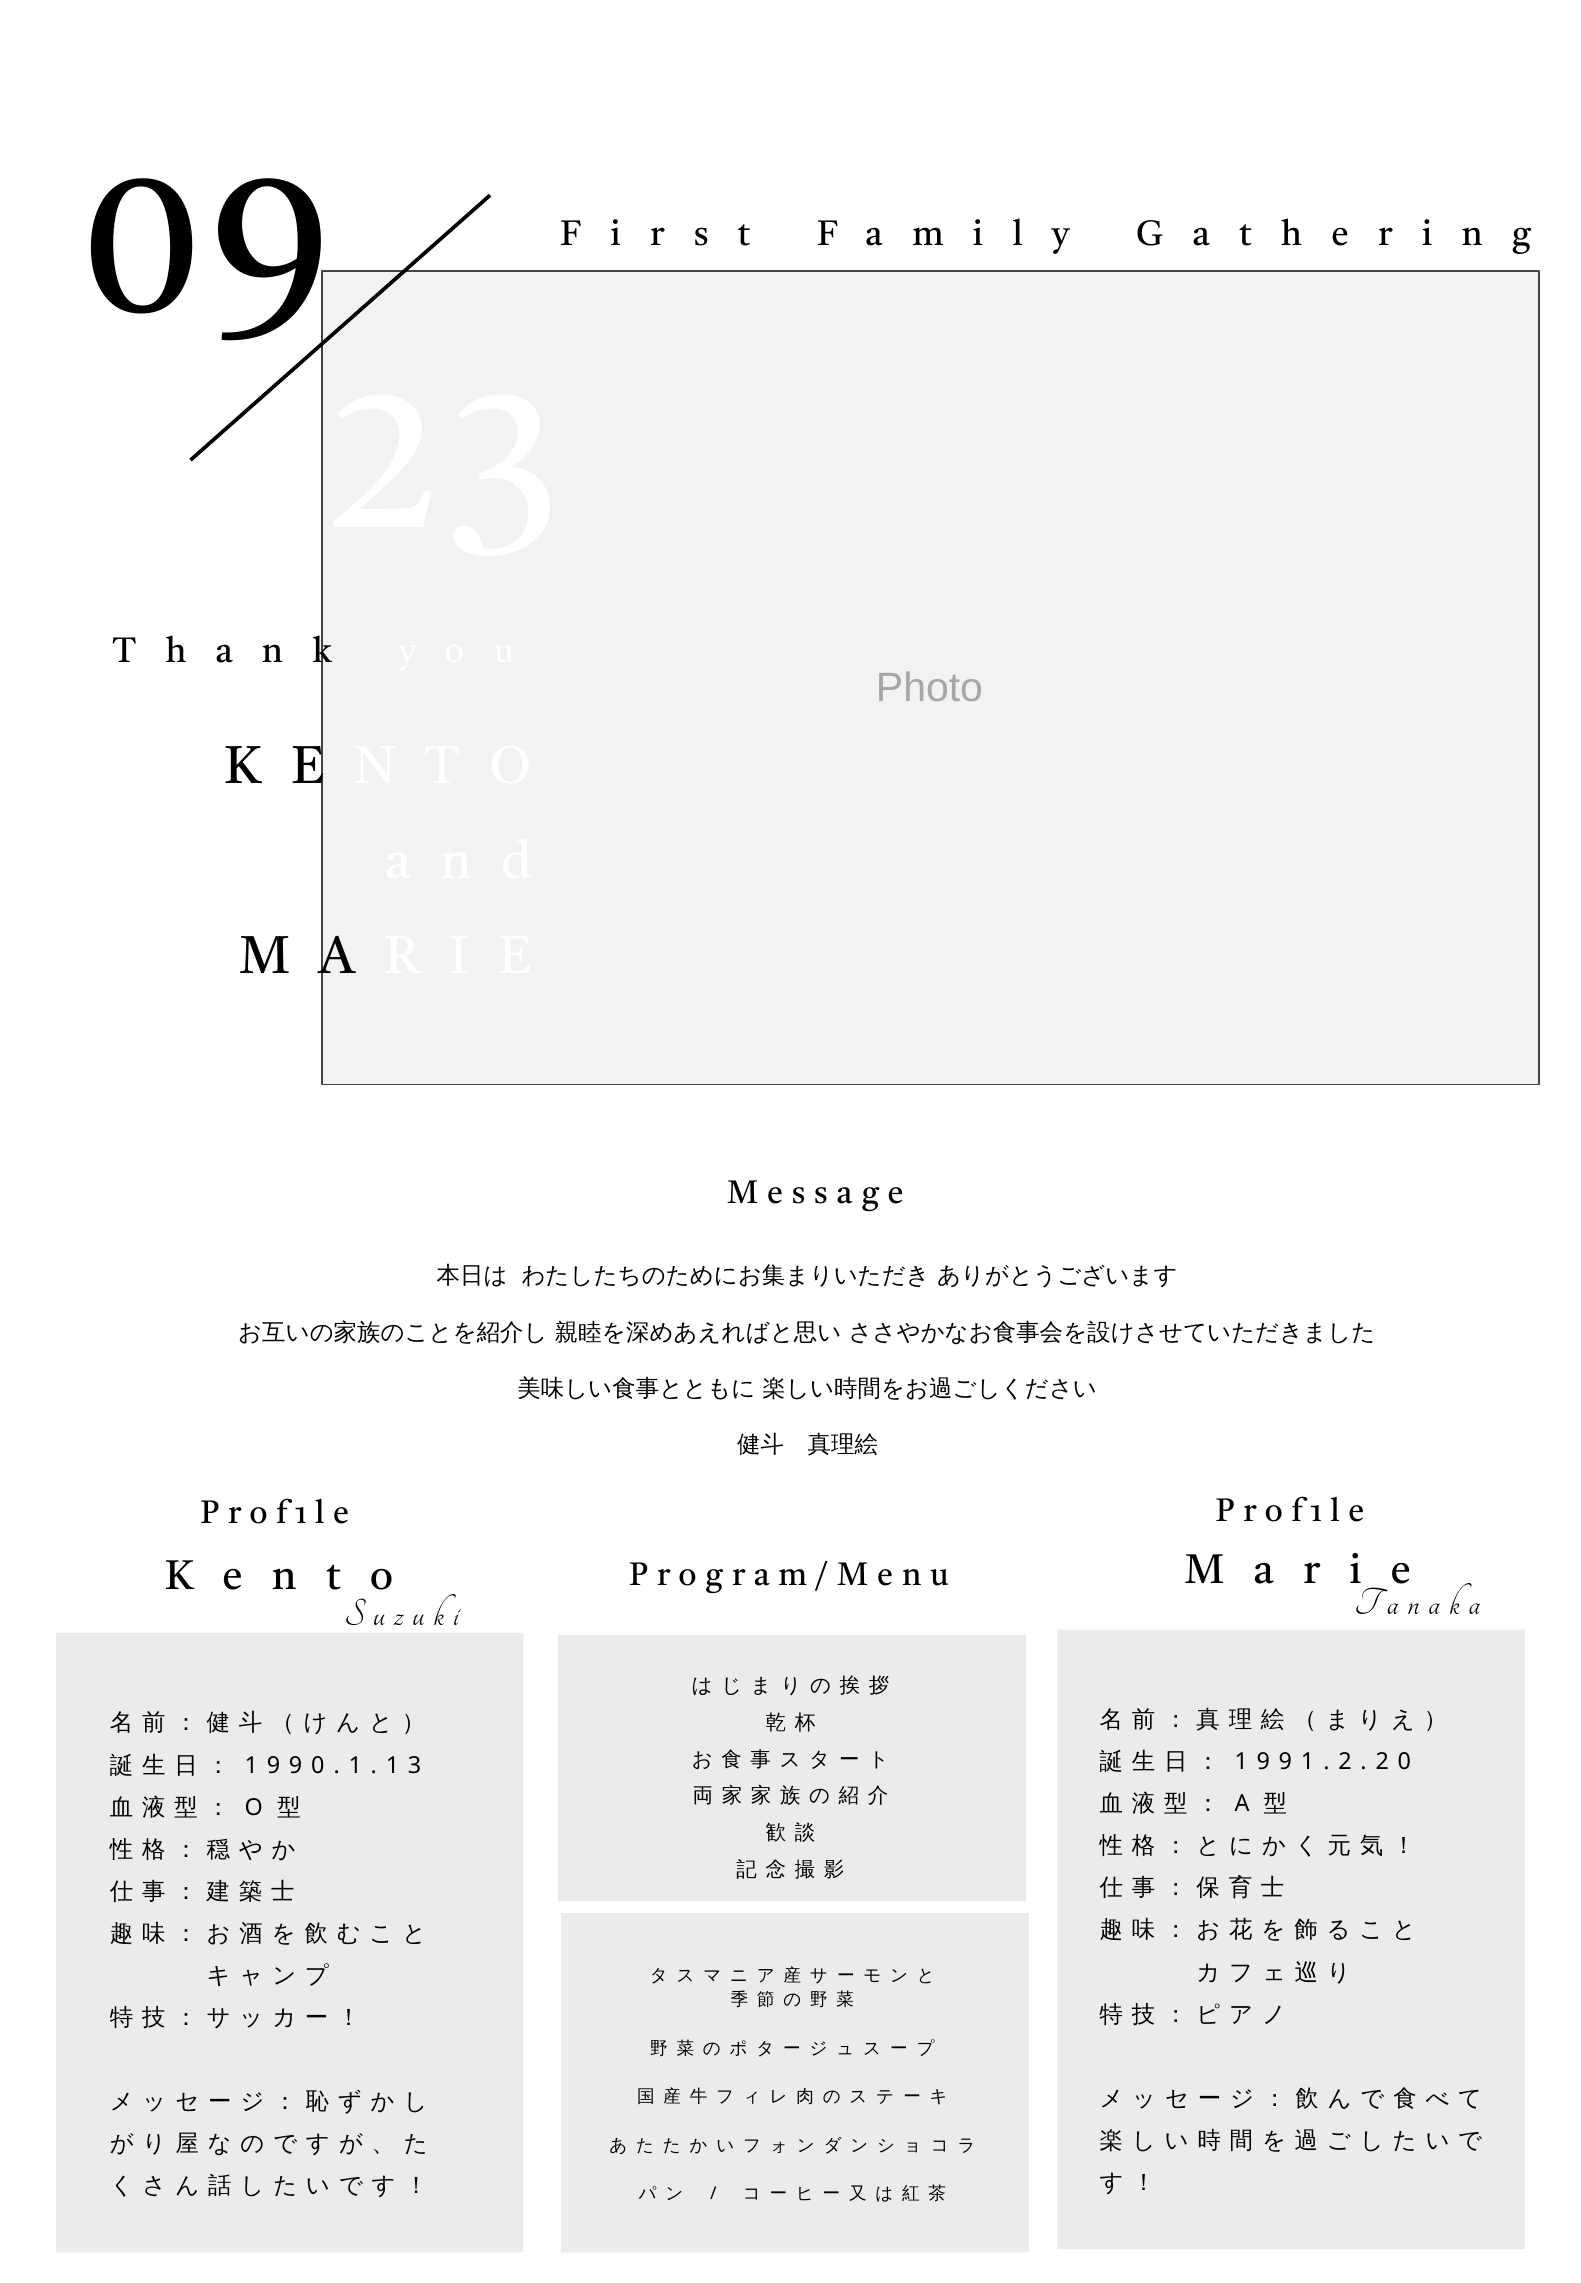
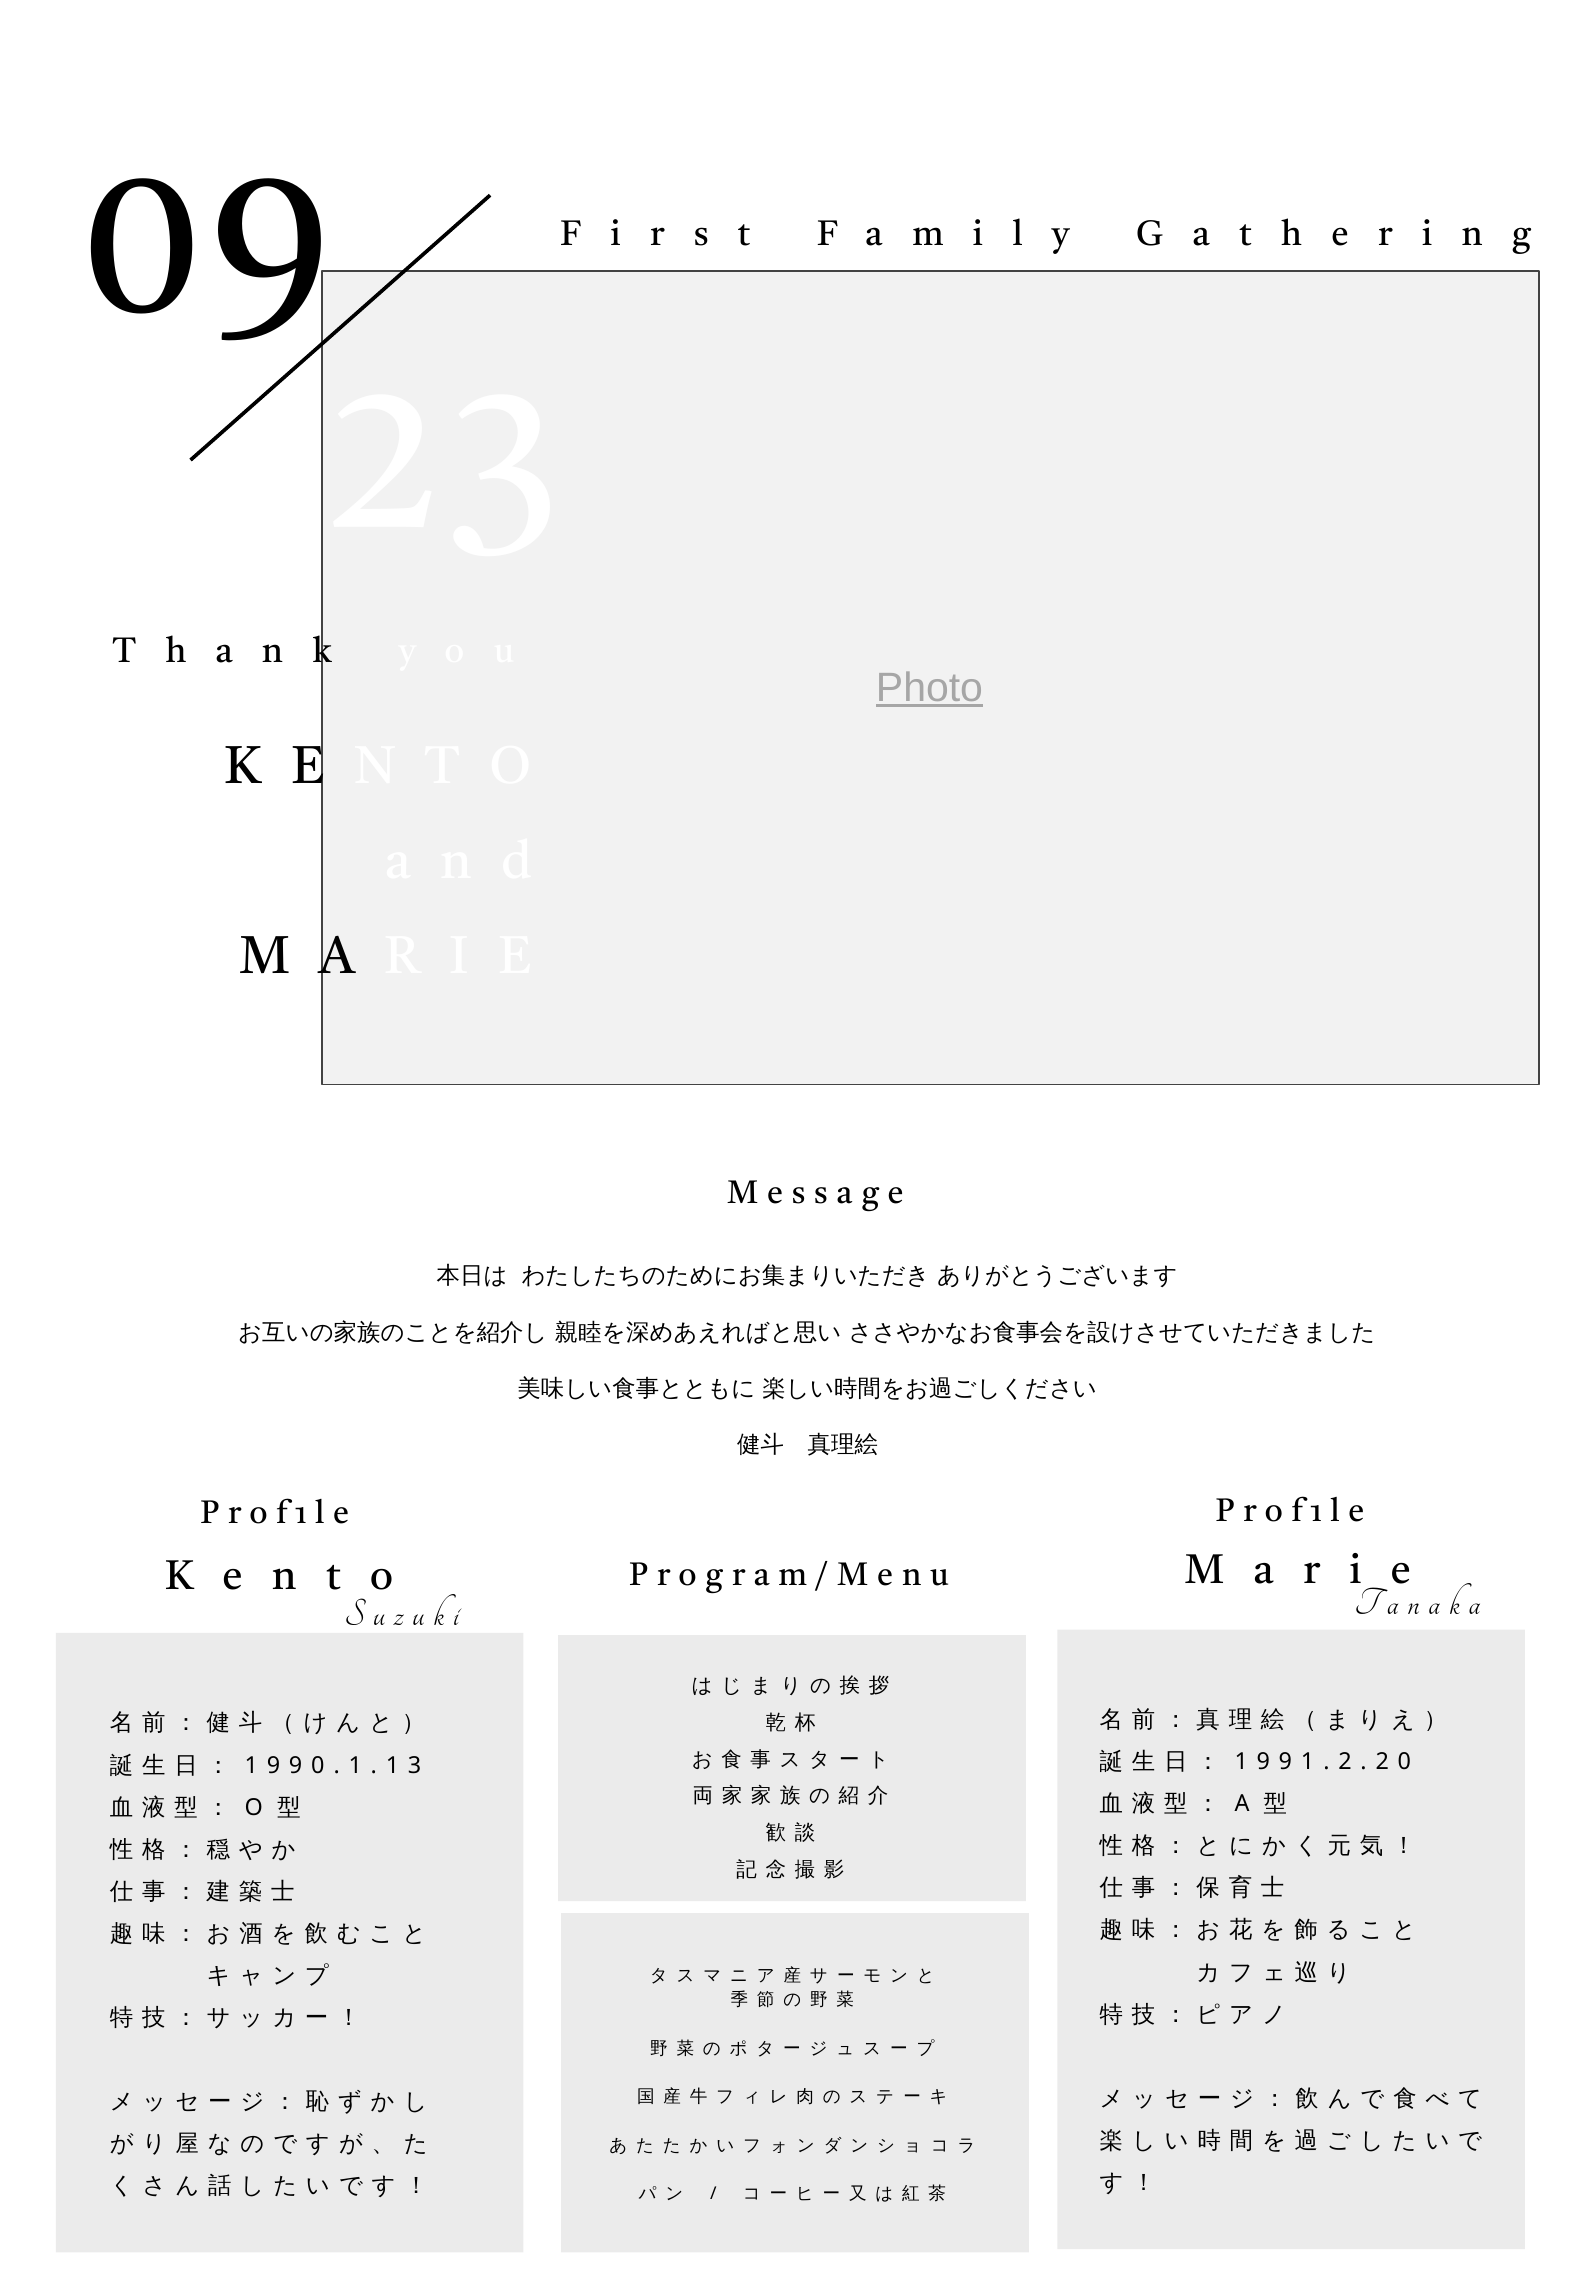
Photo underline: none -> present (929, 688)
